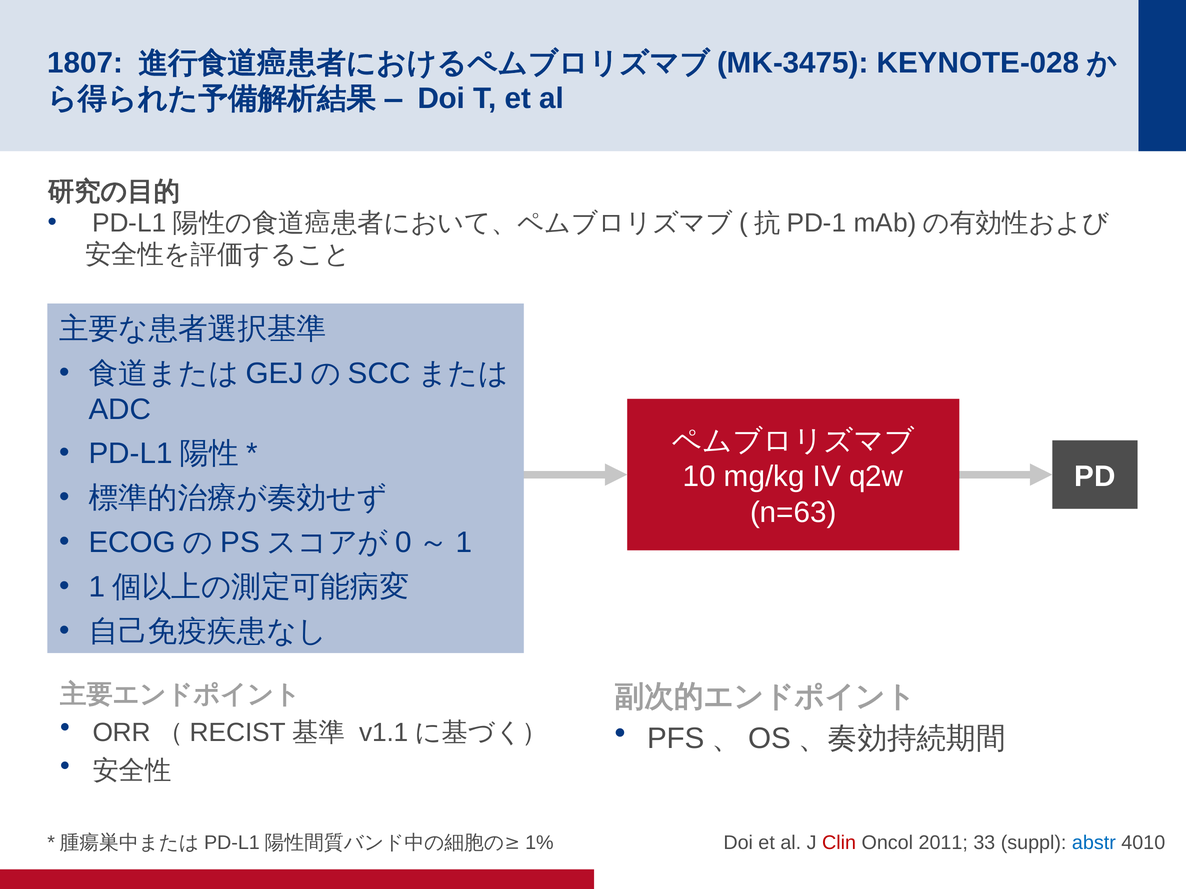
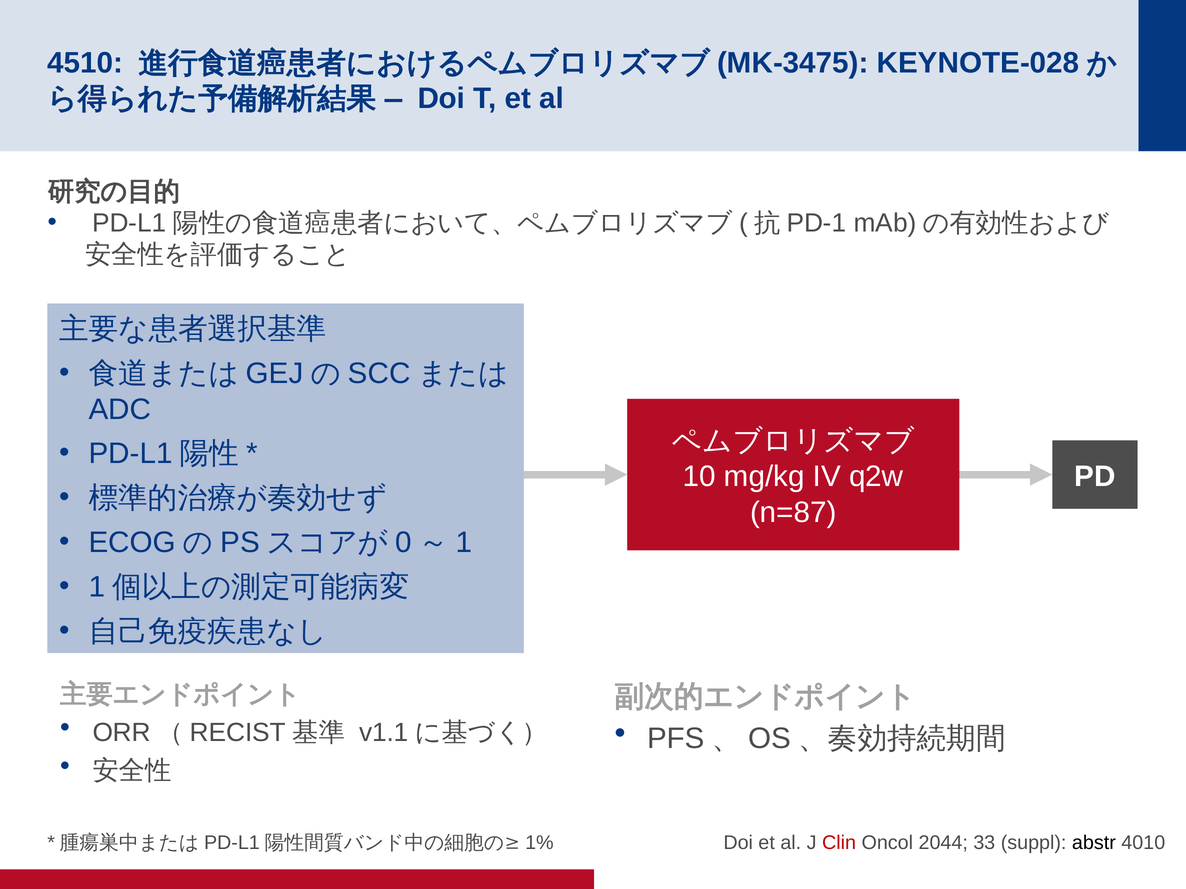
1807: 1807 -> 4510 (85, 63)
n=63: n=63 -> n=87 (793, 513)
2011: 2011 -> 2044 (943, 843)
abstr colour: blue -> black (1094, 843)
